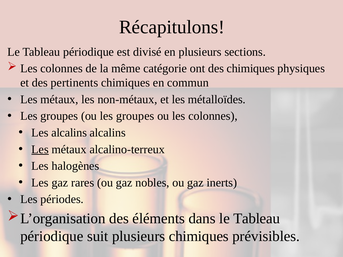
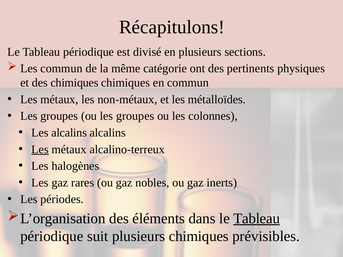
colonnes: colonnes -> commun (62, 69)
des chimiques: chimiques -> pertinents (251, 69)
des pertinents: pertinents -> chimiques (75, 83)
Tableau underline: none -> present (257, 219)
